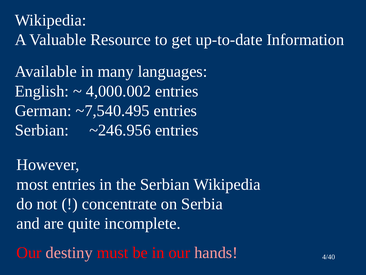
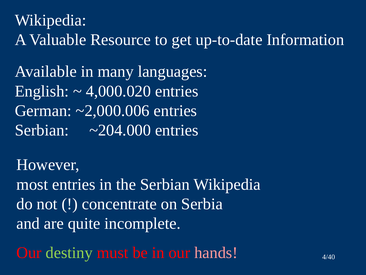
4,000.002: 4,000.002 -> 4,000.020 (118, 91)
~7,540.495: ~7,540.495 -> ~2,000.006 (113, 110)
~246.956: ~246.956 -> ~204.000 (120, 130)
destiny colour: pink -> light green (69, 252)
